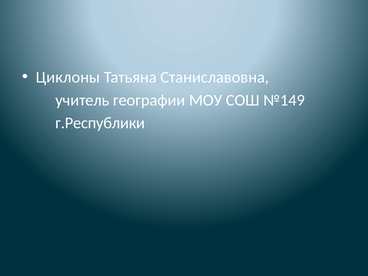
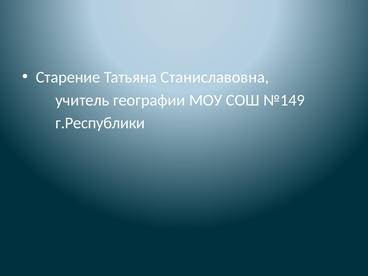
Циклоны: Циклоны -> Старение (68, 77)
